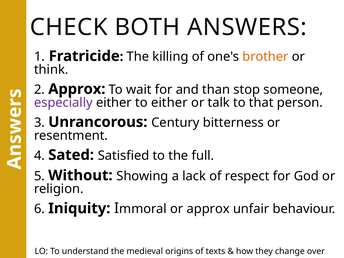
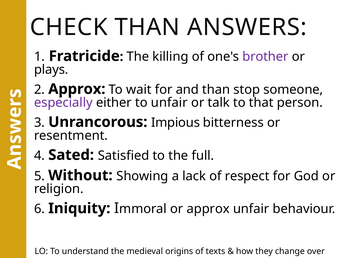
CHECK BOTH: BOTH -> THAN (147, 27)
brother colour: orange -> purple (265, 57)
think: think -> plays (51, 70)
to either: either -> unfair (169, 103)
Century: Century -> Impious (175, 123)
